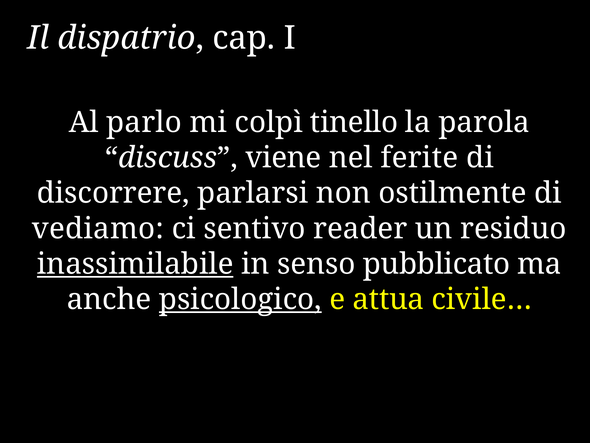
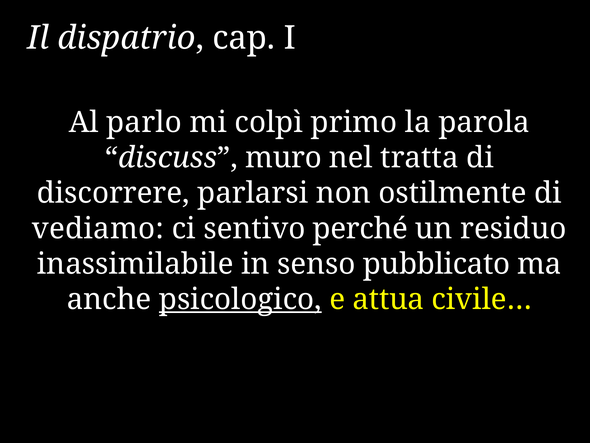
tinello: tinello -> primo (354, 122)
viene: viene -> muro (283, 158)
ferite: ferite -> tratta (419, 158)
reader: reader -> perché (360, 228)
inassimilabile underline: present -> none (135, 264)
